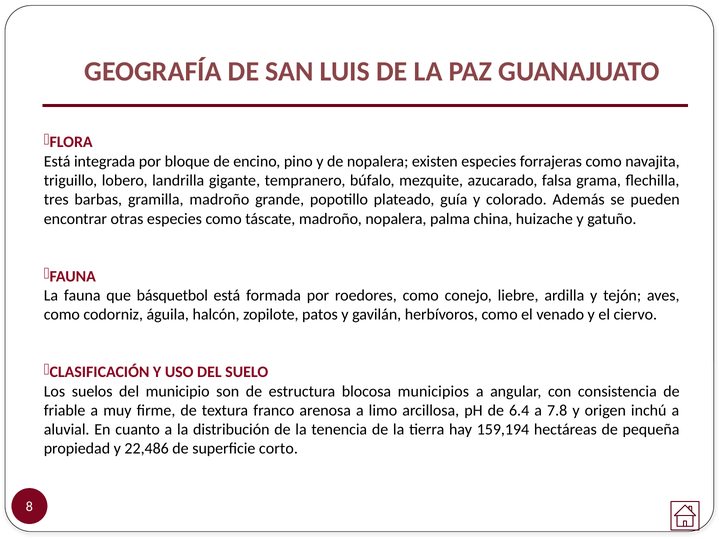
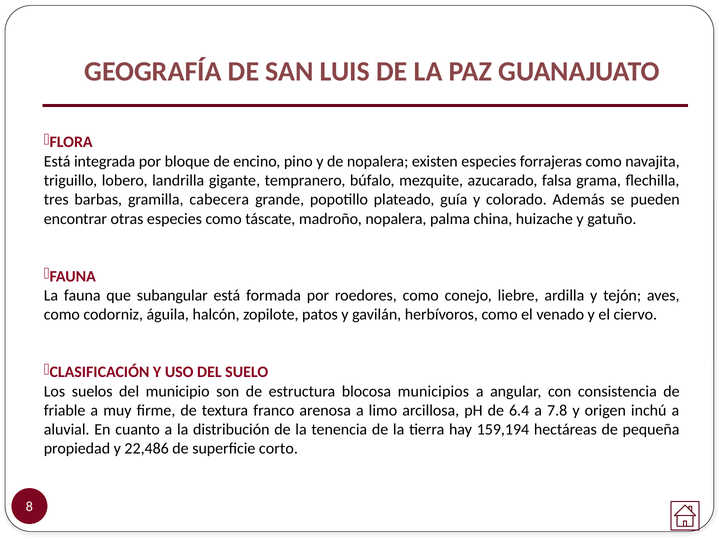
gramilla madroño: madroño -> cabecera (219, 200)
básquetbol: básquetbol -> subangular (172, 296)
